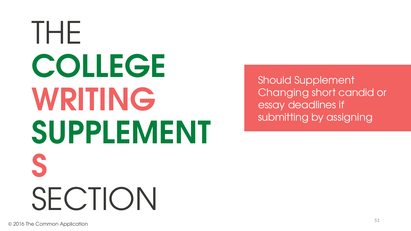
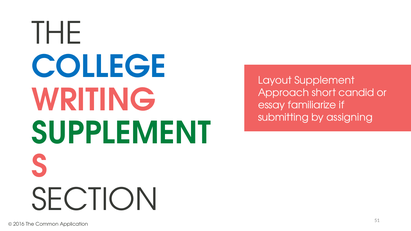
COLLEGE colour: green -> blue (99, 67)
Should: Should -> Layout (275, 80)
Changing: Changing -> Approach (284, 93)
deadlines: deadlines -> familiarize (312, 105)
